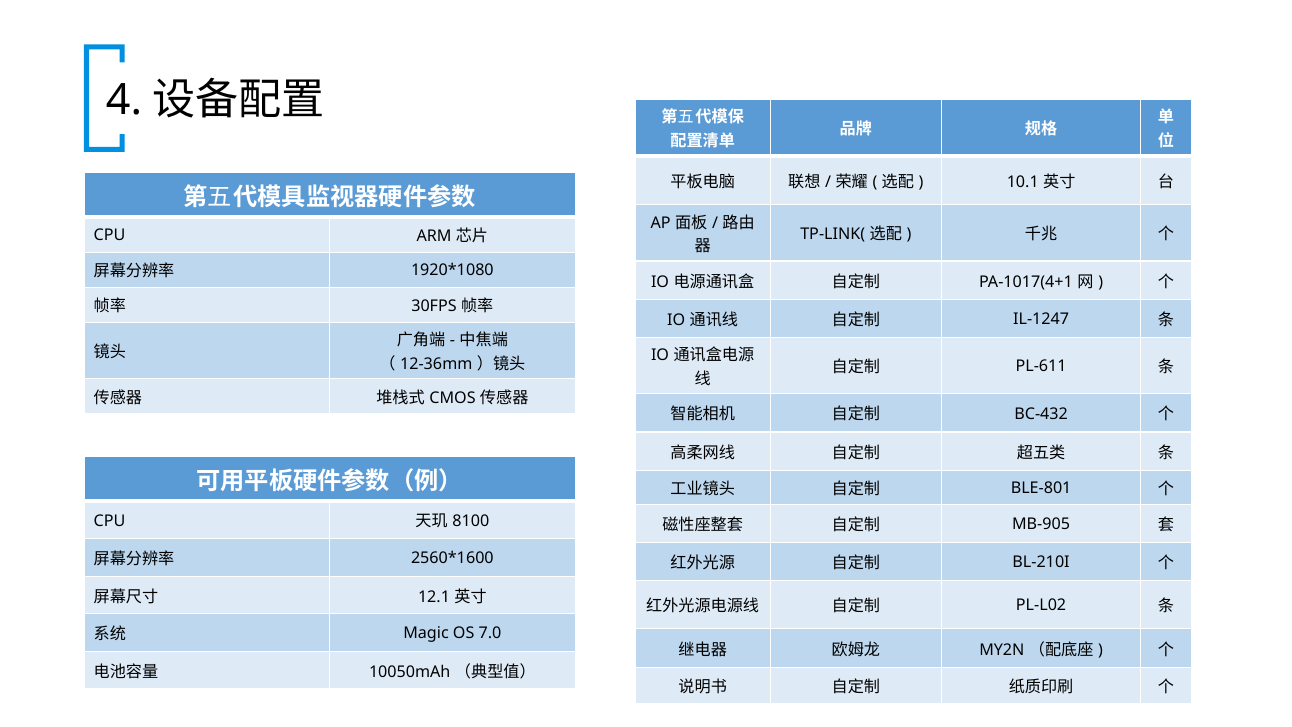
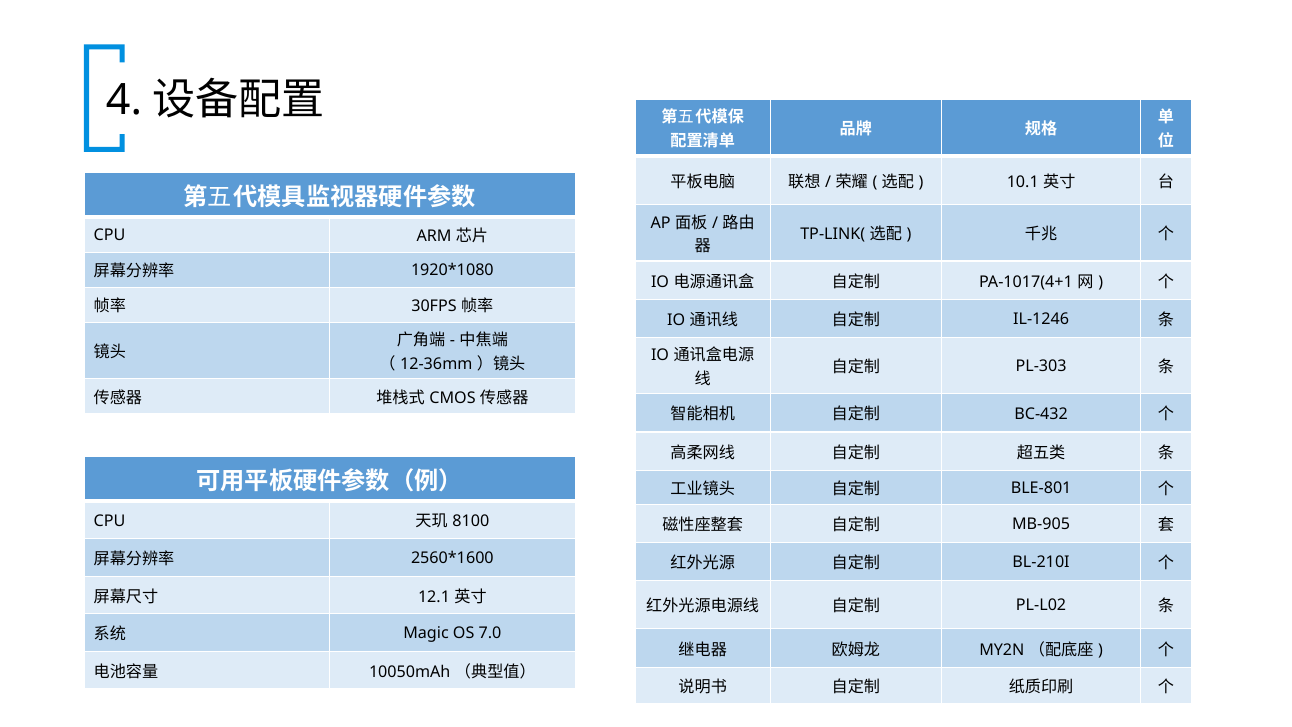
IL-1247: IL-1247 -> IL-1246 (1041, 319)
PL-611: PL-611 -> PL-303 (1041, 366)
